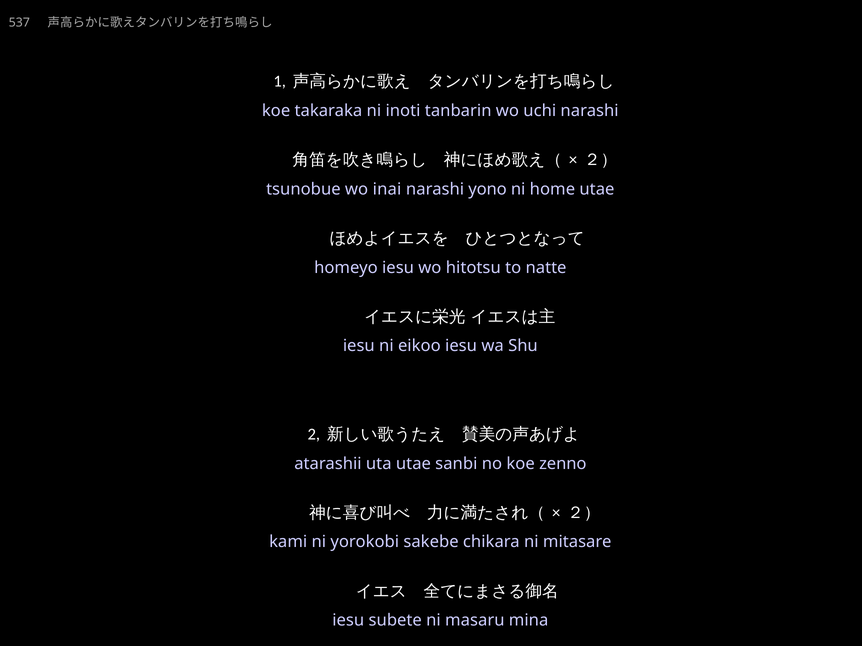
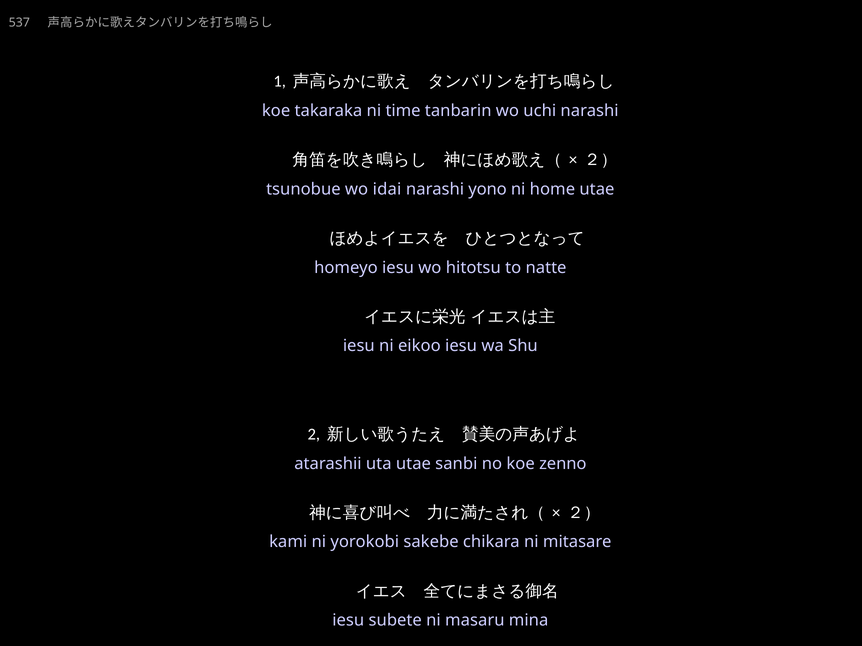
inoti: inoti -> time (403, 111)
inai: inai -> idai (387, 189)
